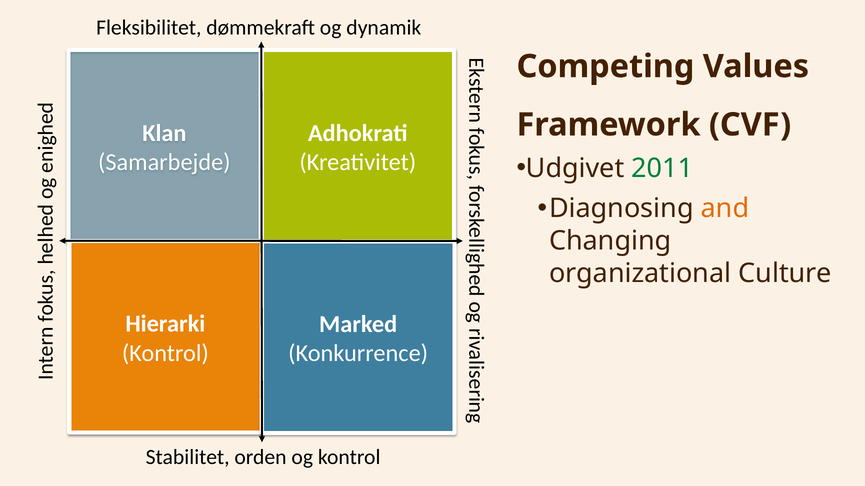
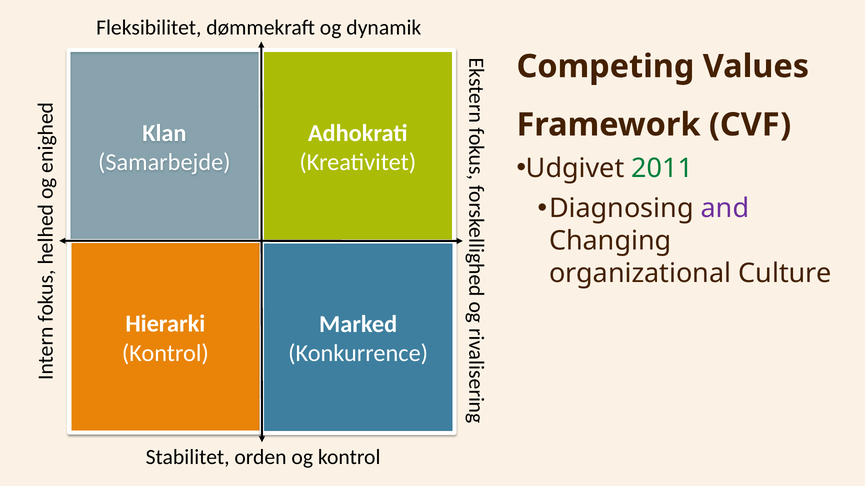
and colour: orange -> purple (725, 209)
